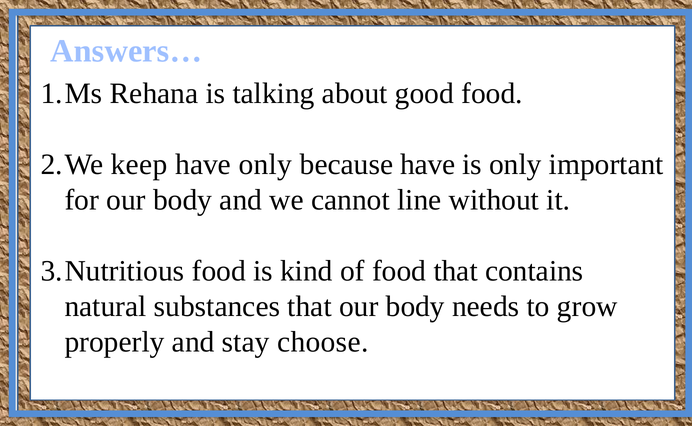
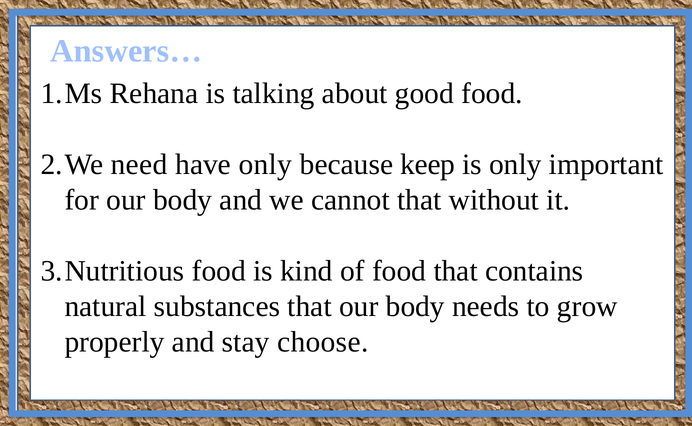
keep: keep -> need (139, 164)
because have: have -> keep (428, 164)
cannot line: line -> that (419, 200)
